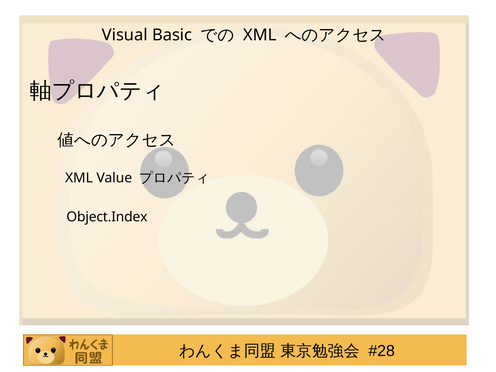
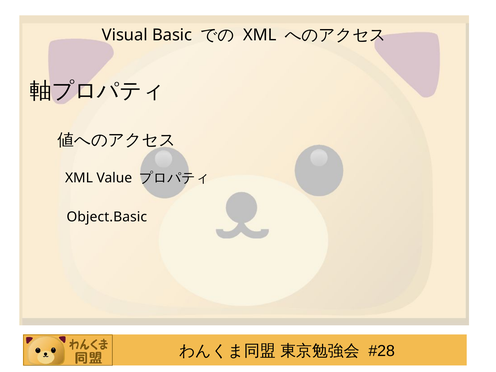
Object.Index: Object.Index -> Object.Basic (107, 217)
